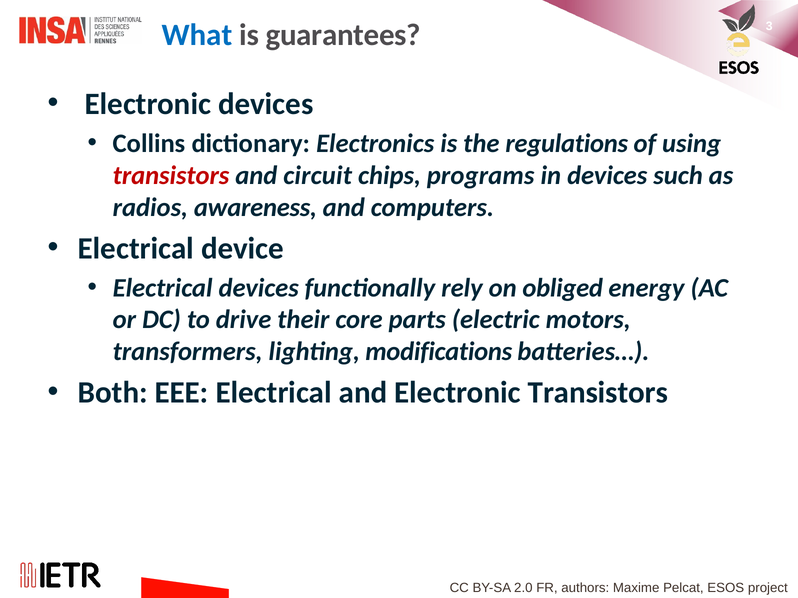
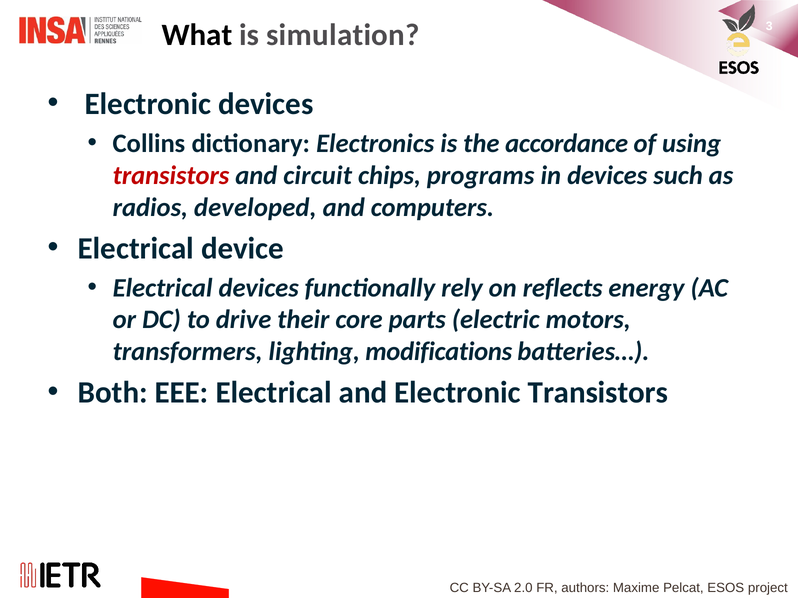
What colour: blue -> black (197, 35)
guarantees: guarantees -> simulation (343, 35)
regulations: regulations -> accordance (567, 144)
awareness: awareness -> developed (255, 207)
obliged: obliged -> reflects (563, 288)
